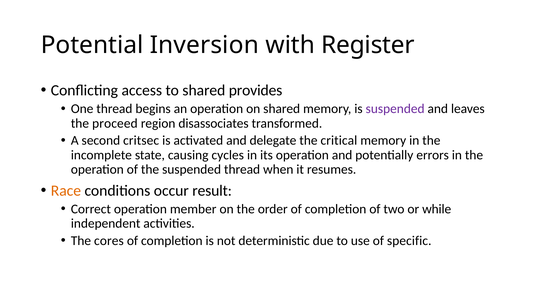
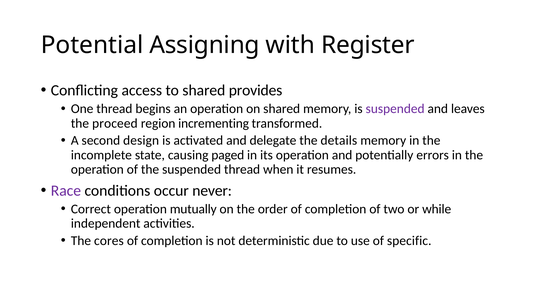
Inversion: Inversion -> Assigning (205, 45)
disassociates: disassociates -> incrementing (214, 123)
critsec: critsec -> design (141, 141)
critical: critical -> details (339, 141)
cycles: cycles -> paged (228, 155)
Race colour: orange -> purple (66, 191)
result: result -> never (212, 191)
member: member -> mutually (193, 209)
